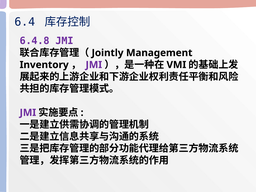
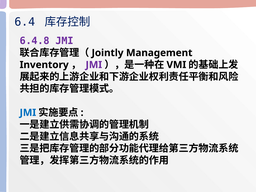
JMI colour: purple -> blue (28, 113)
